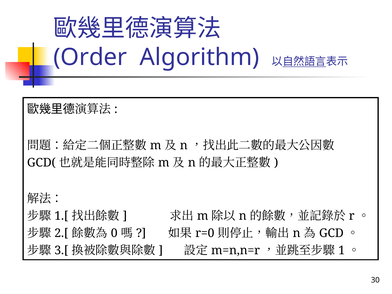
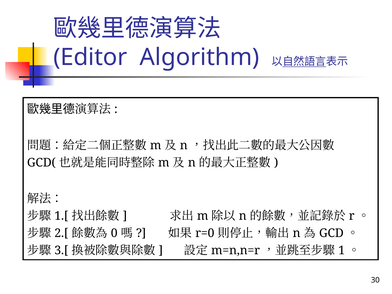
Order: Order -> Editor (90, 57)
